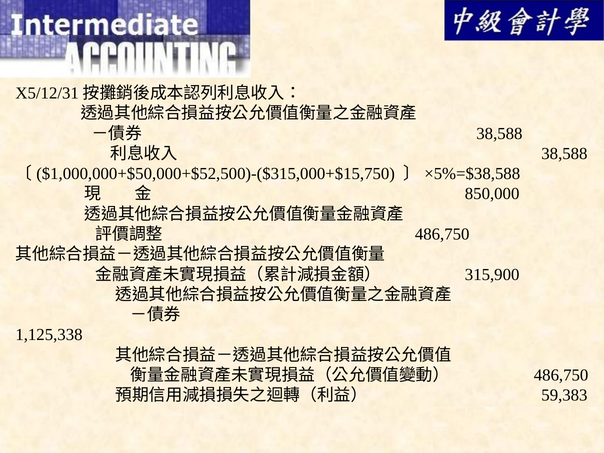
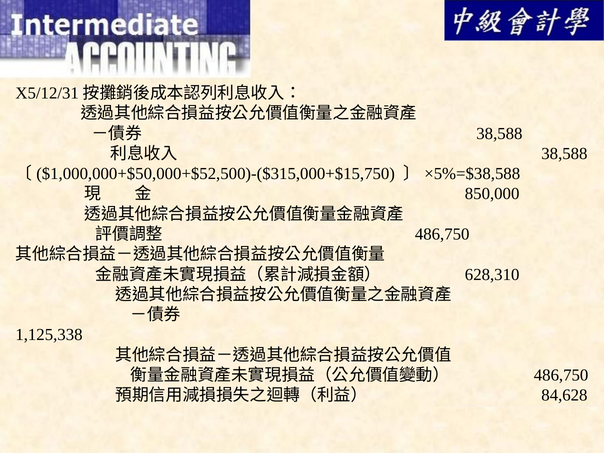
315,900: 315,900 -> 628,310 (492, 275)
59,383: 59,383 -> 84,628 (564, 395)
